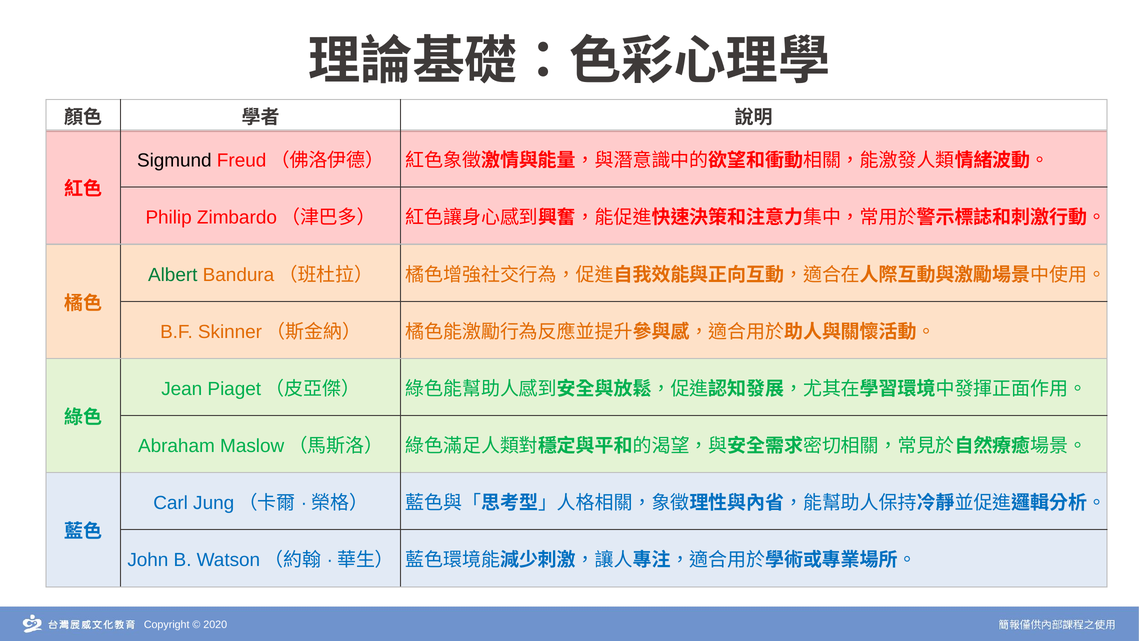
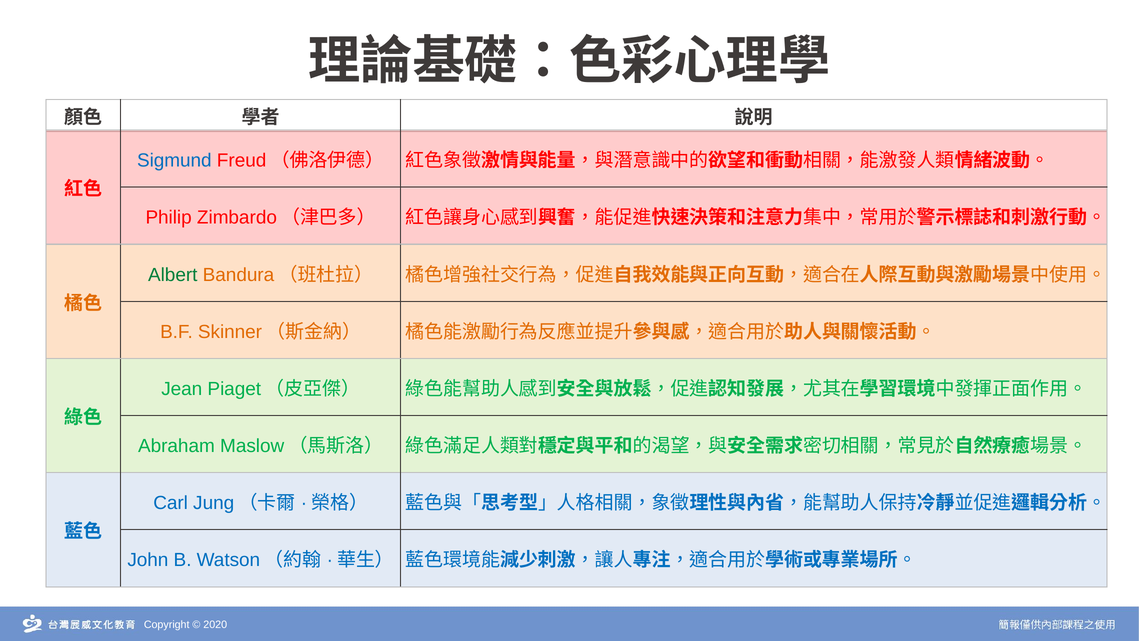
Sigmund colour: black -> blue (174, 160)
